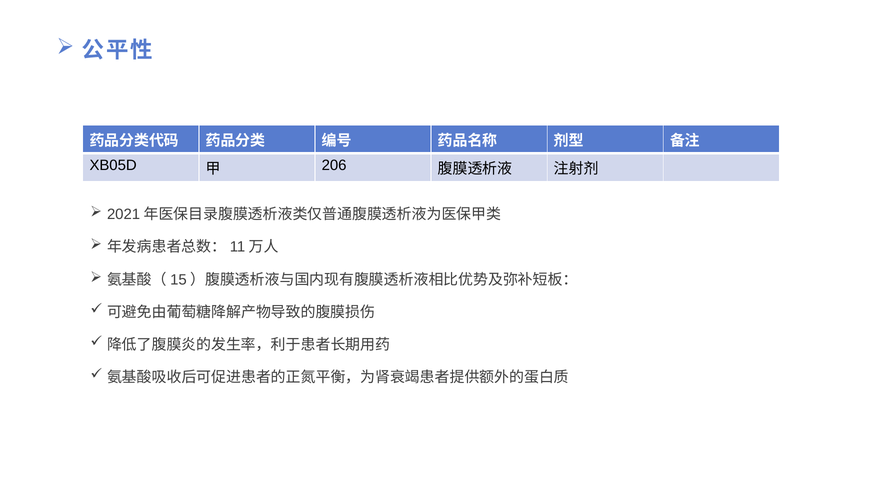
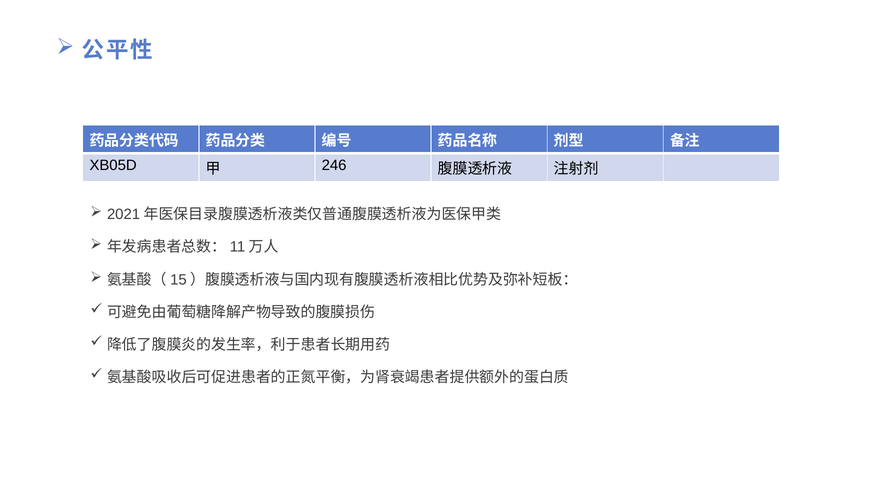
206: 206 -> 246 (334, 165)
